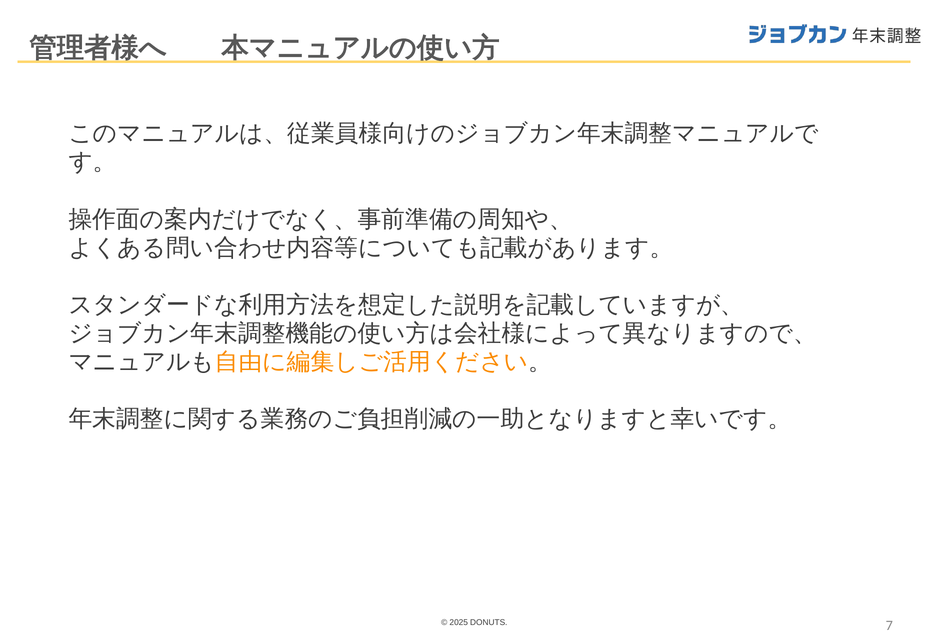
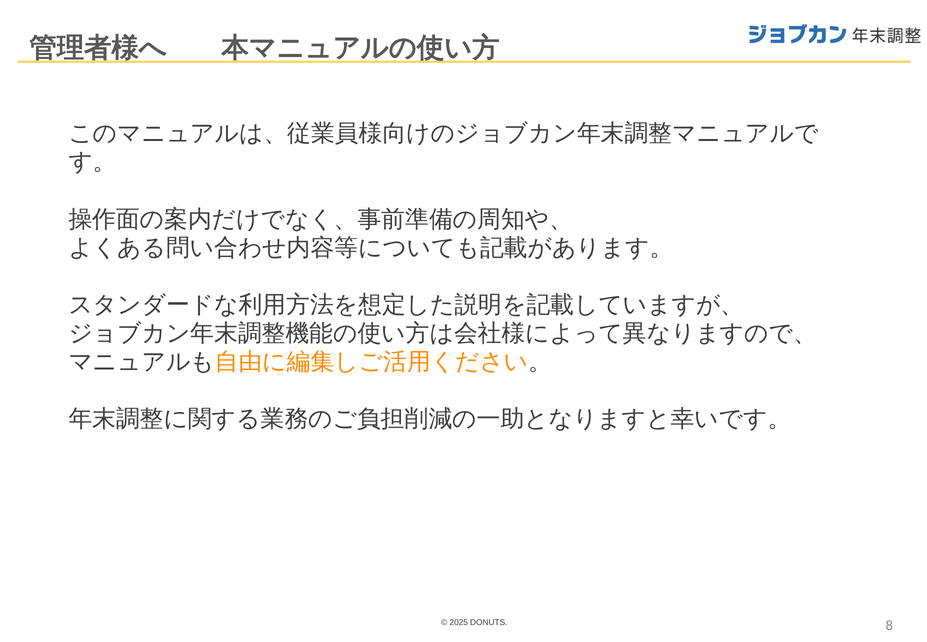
7: 7 -> 8 (889, 626)
